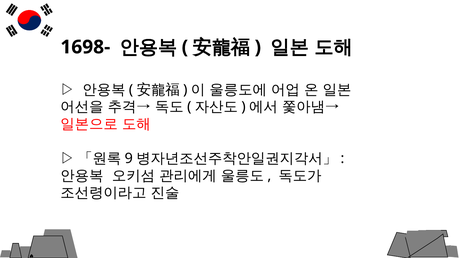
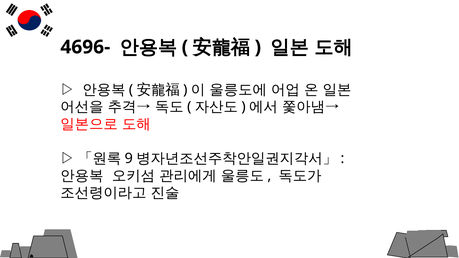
1698-: 1698- -> 4696- (85, 47)
